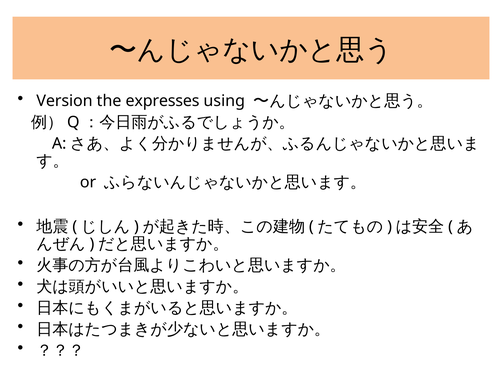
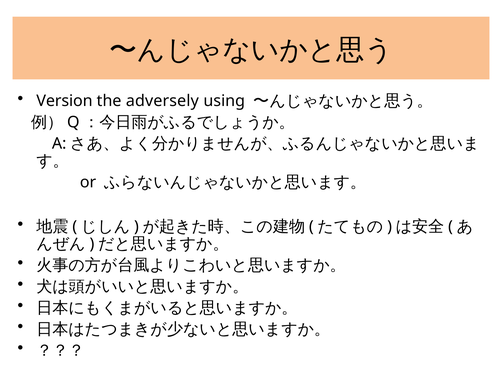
expresses: expresses -> adversely (162, 101)
